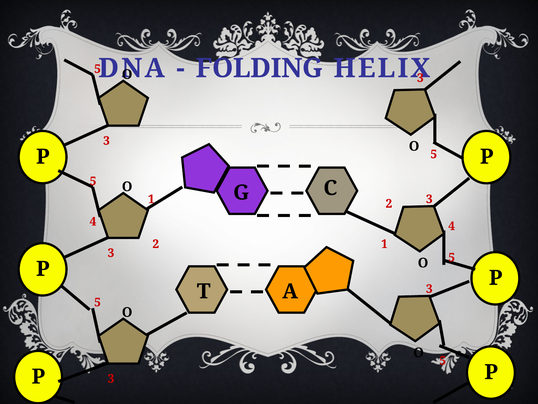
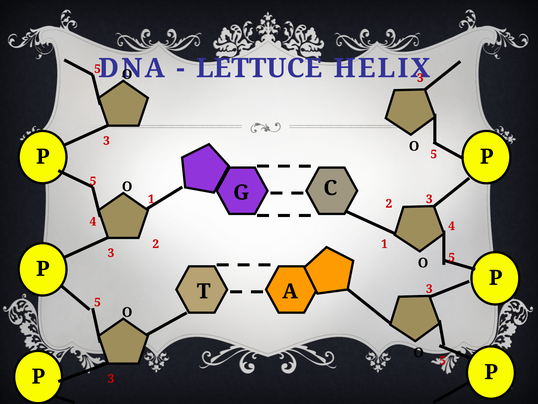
FOLDING: FOLDING -> LETTUCE (259, 68)
